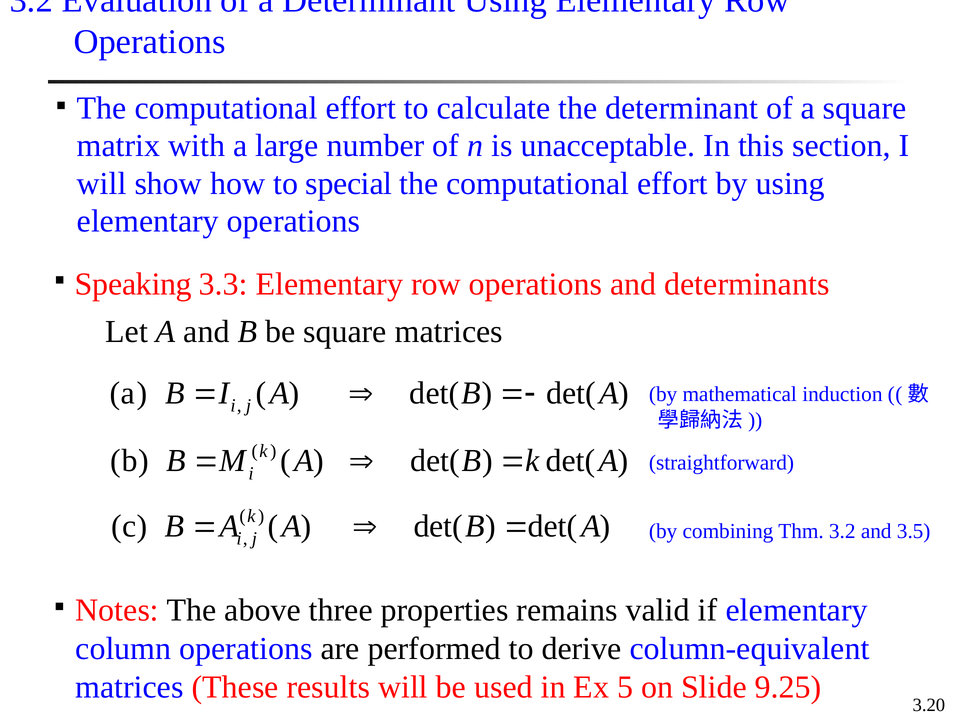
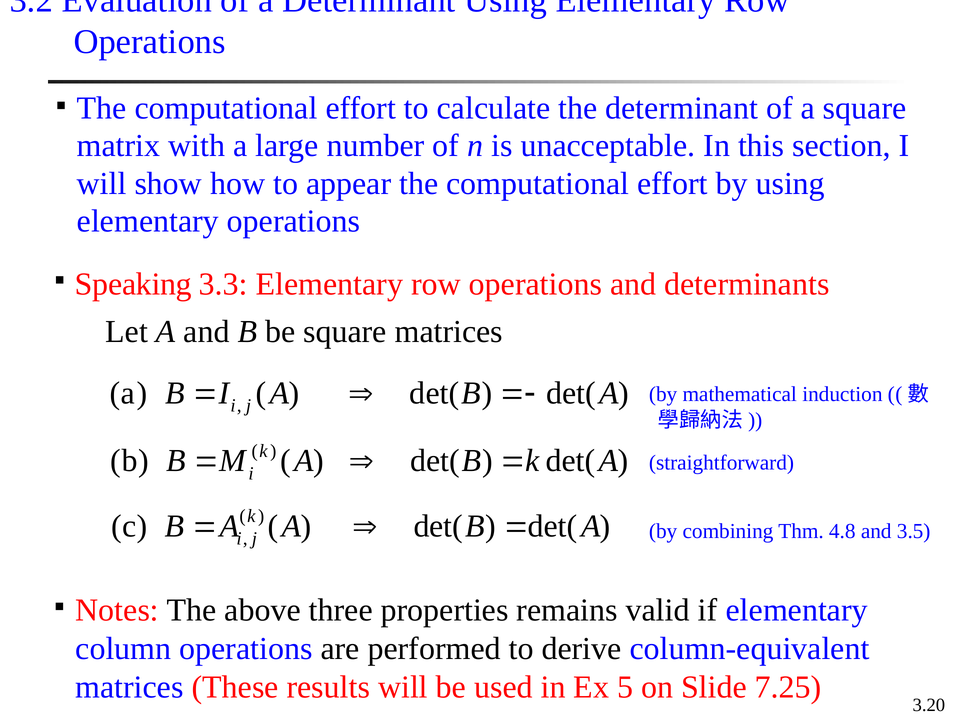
special: special -> appear (349, 184)
Thm 3.2: 3.2 -> 4.8 (842, 531)
9.25: 9.25 -> 7.25 (788, 687)
